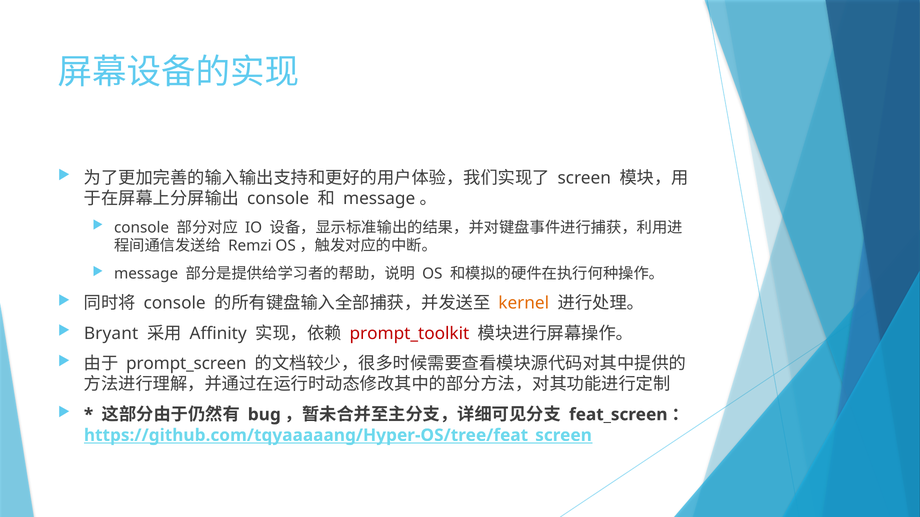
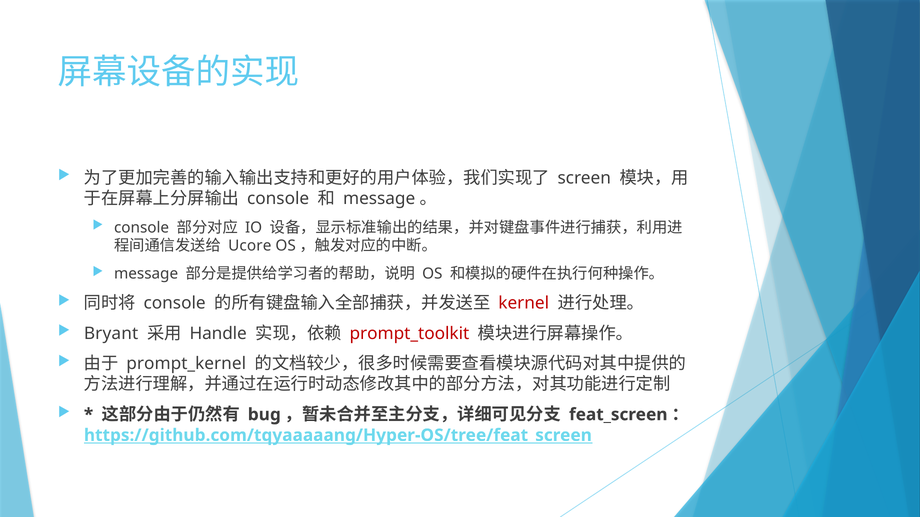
Remzi: Remzi -> Ucore (250, 246)
kernel colour: orange -> red (524, 303)
Affinity: Affinity -> Handle (218, 334)
prompt_screen: prompt_screen -> prompt_kernel (186, 364)
